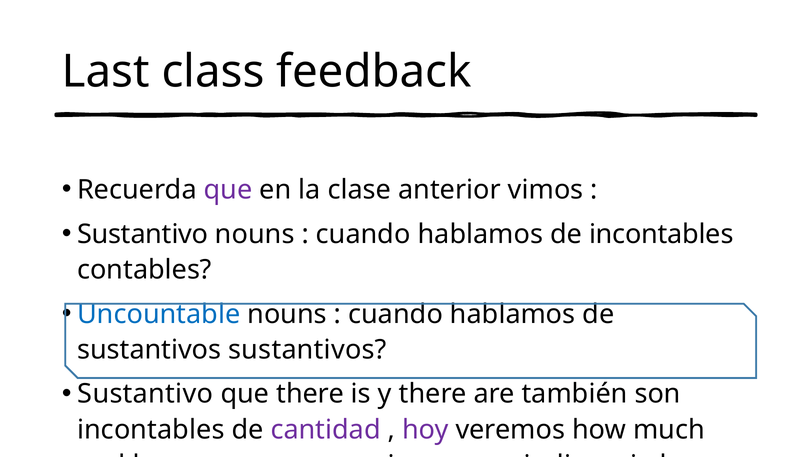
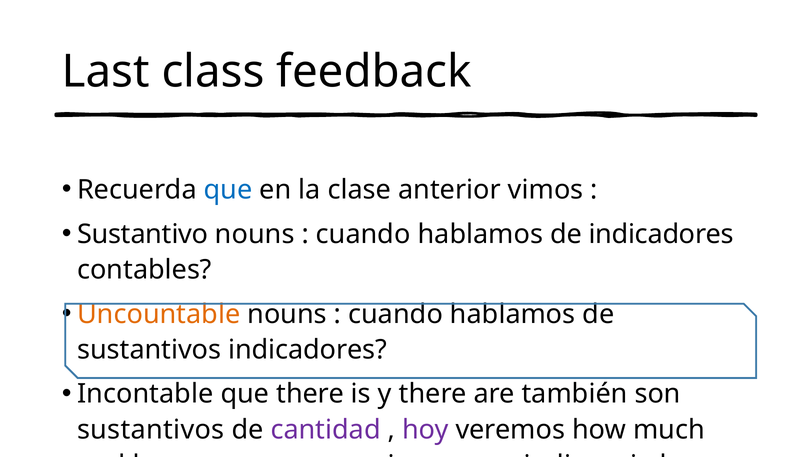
que colour: purple -> blue (228, 190)
de incontables: incontables -> indicadores (661, 234)
Uncountable colour: blue -> orange (159, 314)
sustantivos sustantivos: sustantivos -> indicadores (308, 350)
Sustantivo: Sustantivo -> Incontable (145, 394)
incontables: incontables -> sustantivos (151, 430)
